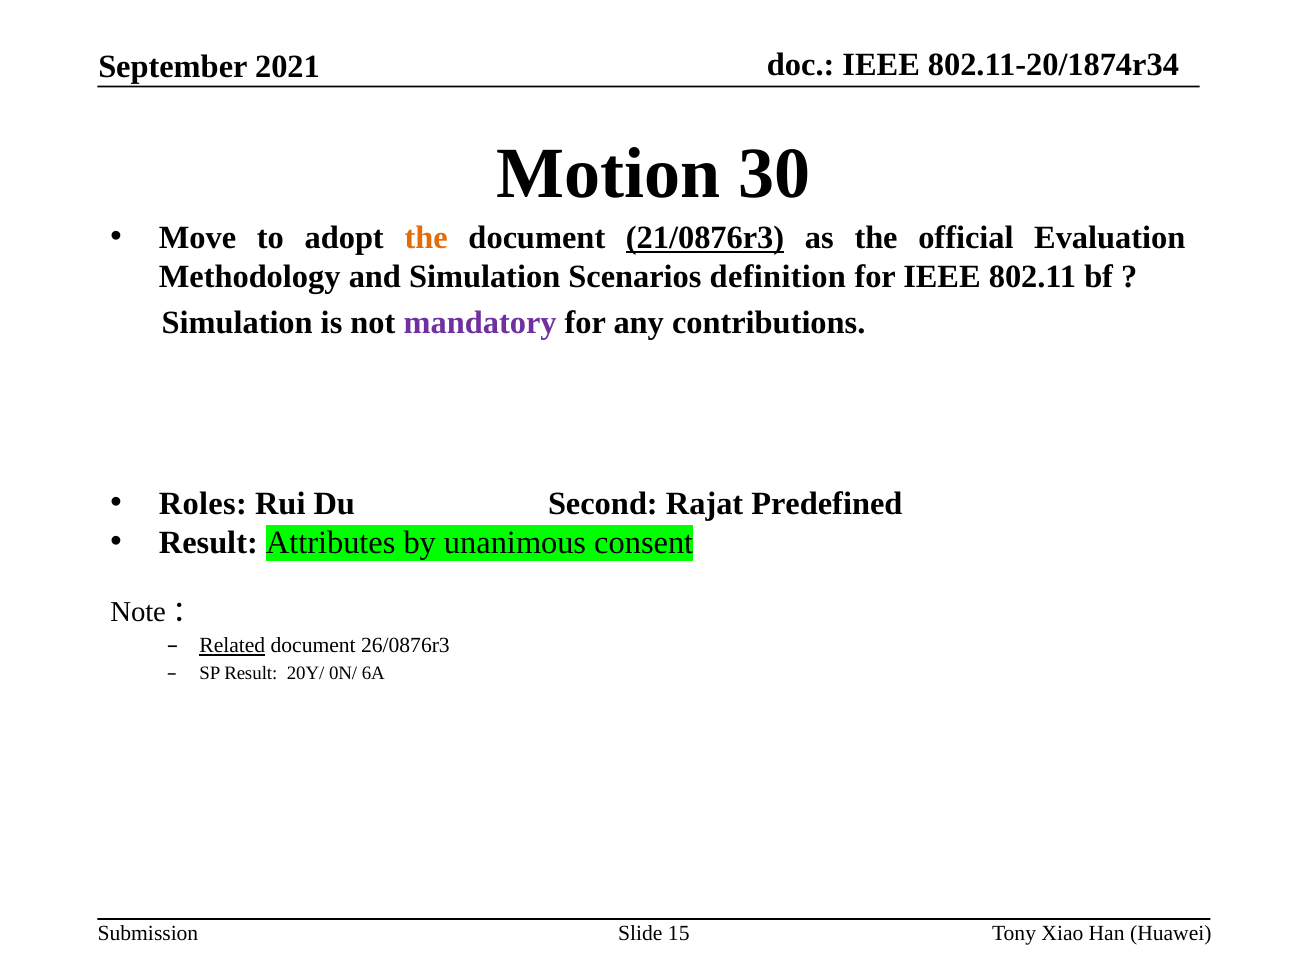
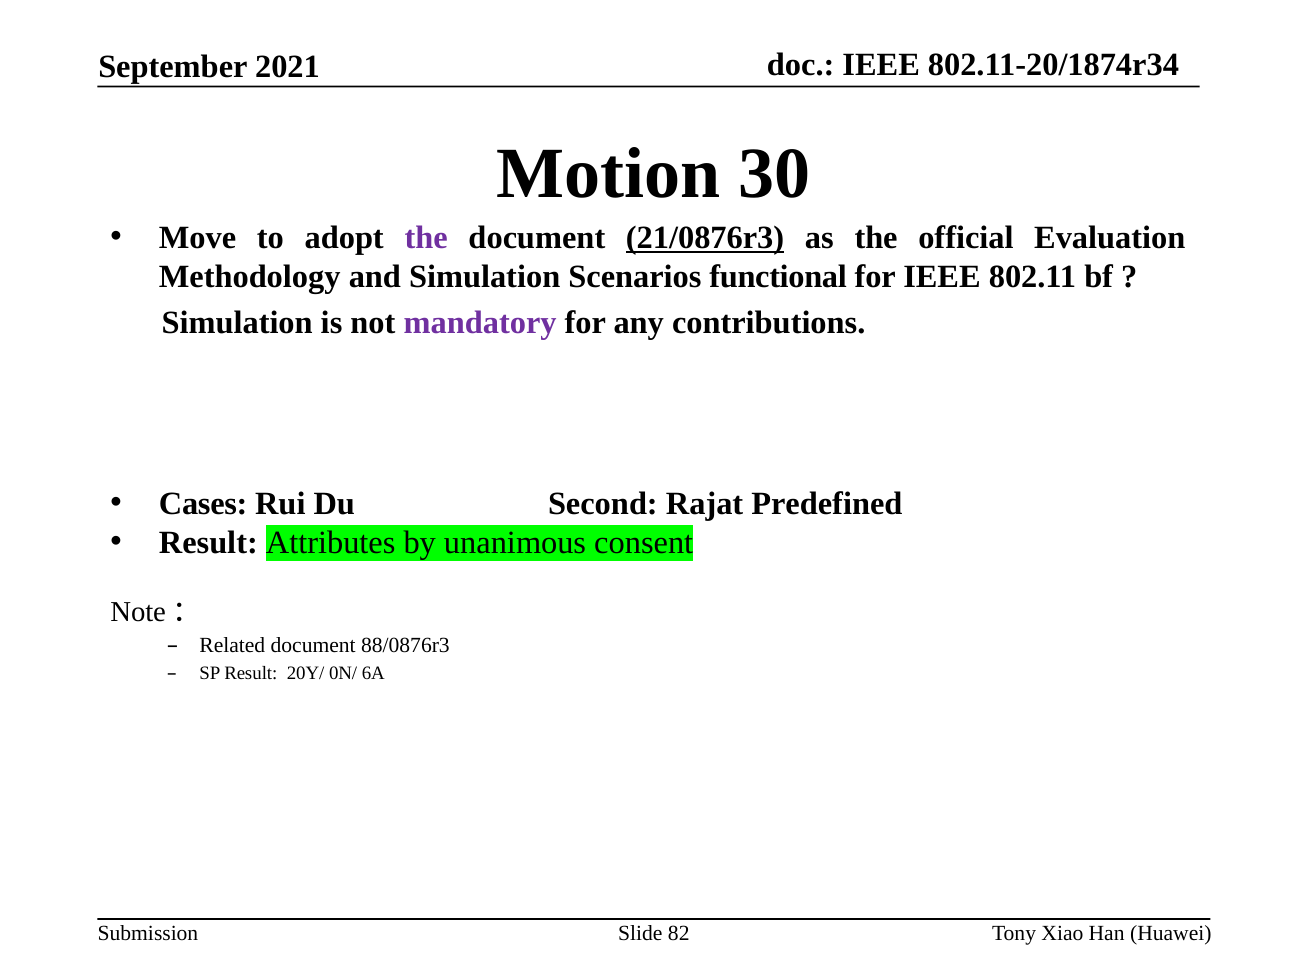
the colour: orange -> purple (426, 238)
definition: definition -> functional (778, 277)
Roles: Roles -> Cases (203, 504)
Related underline: present -> none (232, 646)
26/0876r3: 26/0876r3 -> 88/0876r3 (405, 646)
15: 15 -> 82 (679, 933)
